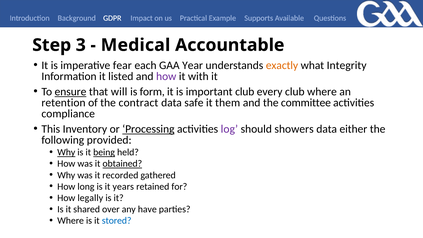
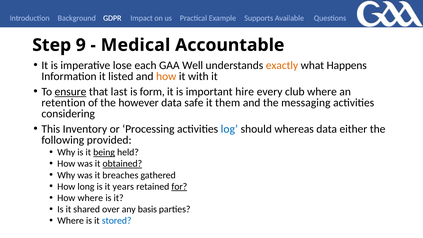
3: 3 -> 9 (81, 45)
fear: fear -> lose (122, 65)
Year: Year -> Well (193, 65)
Integrity: Integrity -> Happens (347, 65)
how colour: purple -> orange (166, 76)
will: will -> last (119, 92)
important club: club -> hire (245, 92)
contract: contract -> however (139, 103)
committee: committee -> messaging (306, 103)
compliance: compliance -> considering (68, 114)
Processing underline: present -> none (148, 129)
log colour: purple -> blue (229, 129)
showers: showers -> whereas (294, 129)
Why underline: present -> none (66, 152)
recorded: recorded -> breaches (120, 175)
for underline: none -> present (179, 187)
How legally: legally -> where (90, 198)
have: have -> basis (147, 209)
